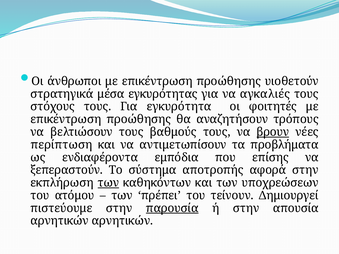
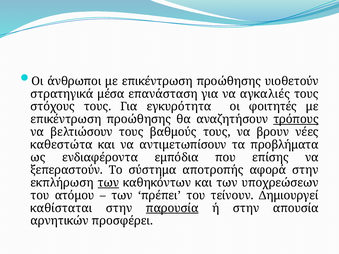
εγκυρότητας: εγκυρότητας -> επανάσταση (163, 94)
τρόπους underline: none -> present (296, 119)
βρουν underline: present -> none (273, 132)
περίπτωση: περίπτωση -> καθεστώτα (62, 145)
πιστεύουμε: πιστεύουμε -> καθίσταται (61, 208)
αρνητικών αρνητικών: αρνητικών -> προσφέρει (122, 221)
